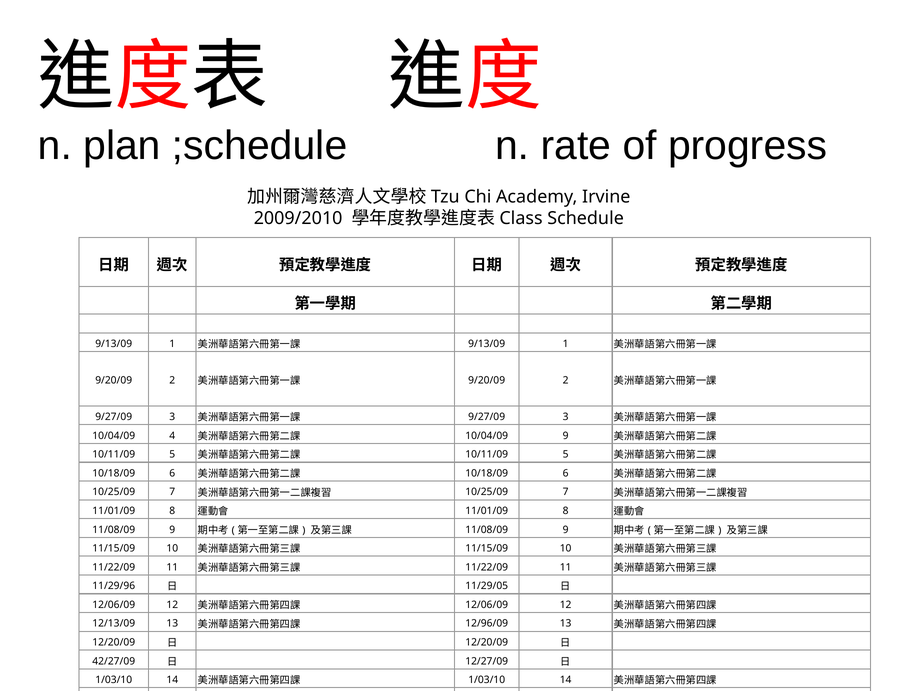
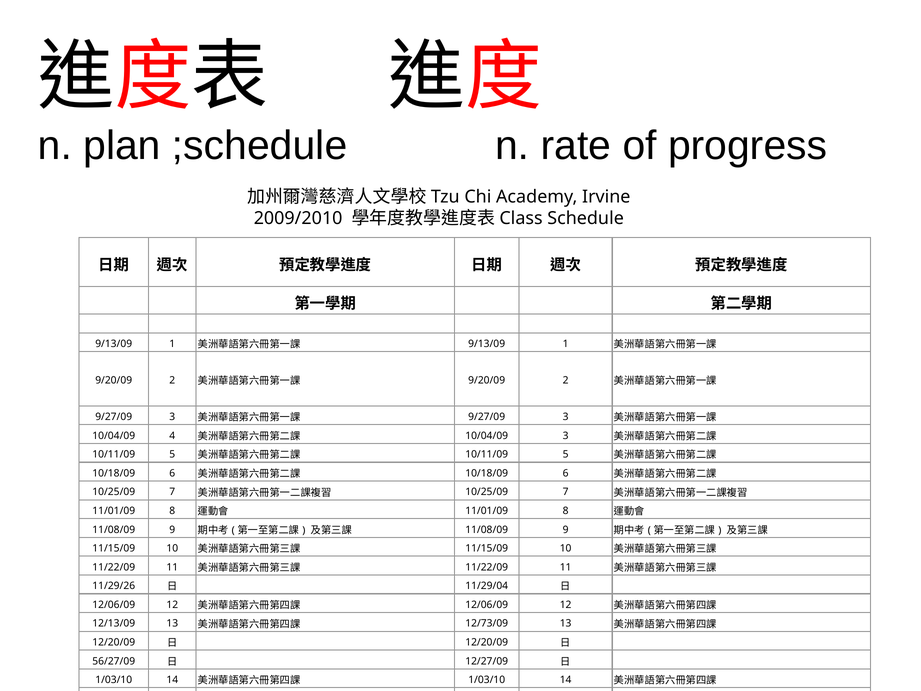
10/04/09 9: 9 -> 3 (566, 436)
11/29/96: 11/29/96 -> 11/29/26 (114, 586)
11/29/05: 11/29/05 -> 11/29/04 (487, 586)
12/96/09: 12/96/09 -> 12/73/09 (487, 623)
42/27/09: 42/27/09 -> 56/27/09 (114, 661)
